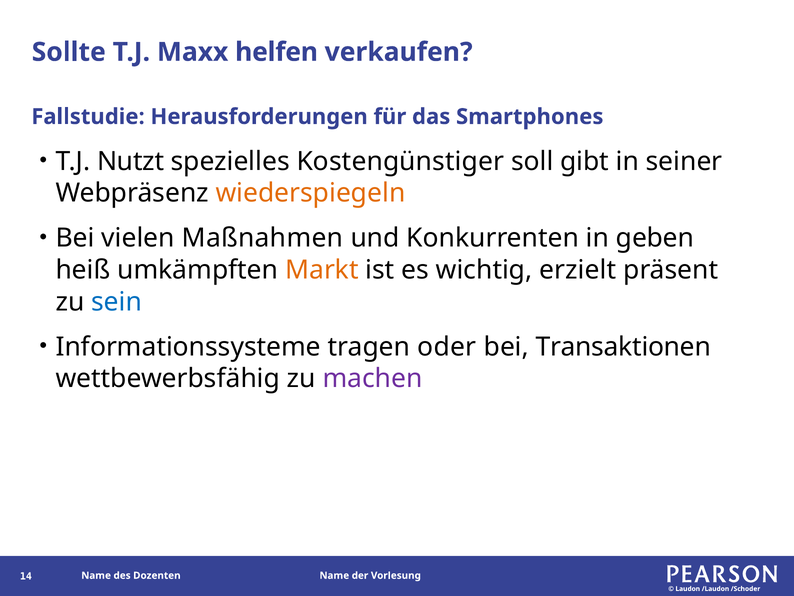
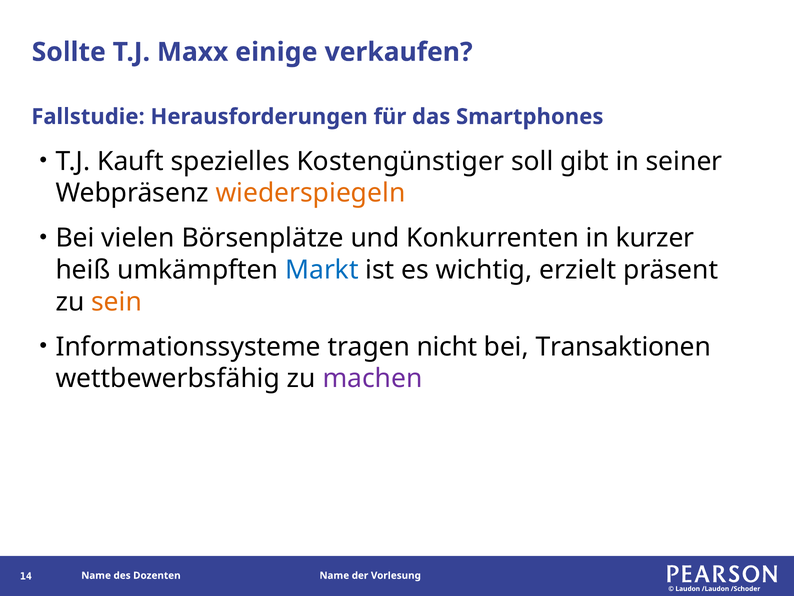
helfen: helfen -> einige (276, 52)
Nutzt: Nutzt -> Kauft (130, 161)
Maßnahmen: Maßnahmen -> Börsenplätze (263, 238)
geben: geben -> kurzer (655, 238)
Markt colour: orange -> blue (322, 270)
sein colour: blue -> orange (117, 302)
oder: oder -> nicht (447, 347)
